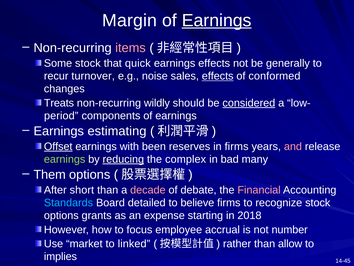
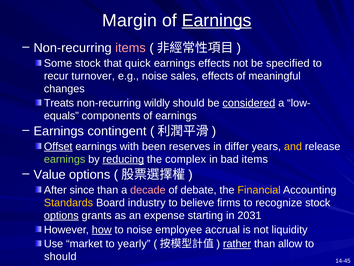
generally: generally -> specified (288, 63)
effects underline: present -> none (218, 76)
conformed: conformed -> meaningful (275, 76)
period: period -> equals (61, 116)
estimating: estimating -> contingent (117, 131)
in firms: firms -> differ (237, 146)
and colour: pink -> yellow (293, 146)
bad many: many -> items (255, 159)
Them: Them -> Value (50, 174)
short: short -> since (82, 190)
Financial colour: pink -> yellow (259, 190)
Standards colour: light blue -> yellow (68, 202)
detailed: detailed -> industry (147, 202)
options underline: none -> present (61, 215)
2018: 2018 -> 2031 (249, 215)
how underline: none -> present (102, 229)
to focus: focus -> noise (139, 229)
number: number -> liquidity (290, 229)
linked: linked -> yearly (134, 243)
rather underline: none -> present (237, 243)
implies: implies -> should (60, 256)
